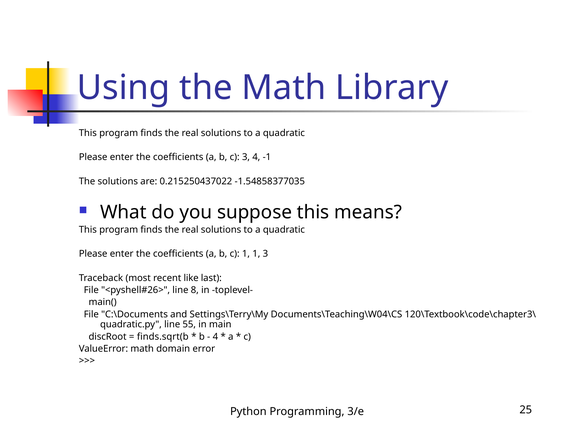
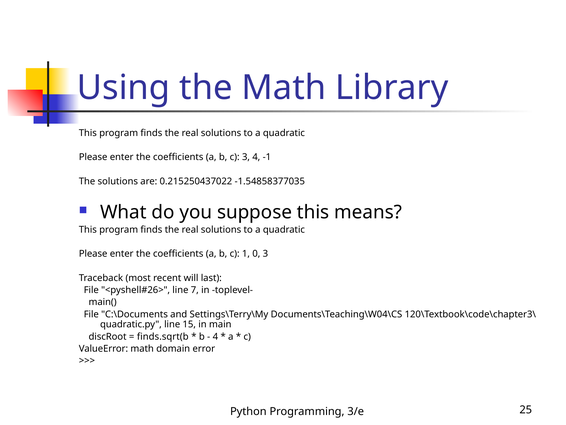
1 1: 1 -> 0 (256, 254)
like: like -> will (191, 278)
8: 8 -> 7 (195, 290)
55: 55 -> 15 (189, 324)
